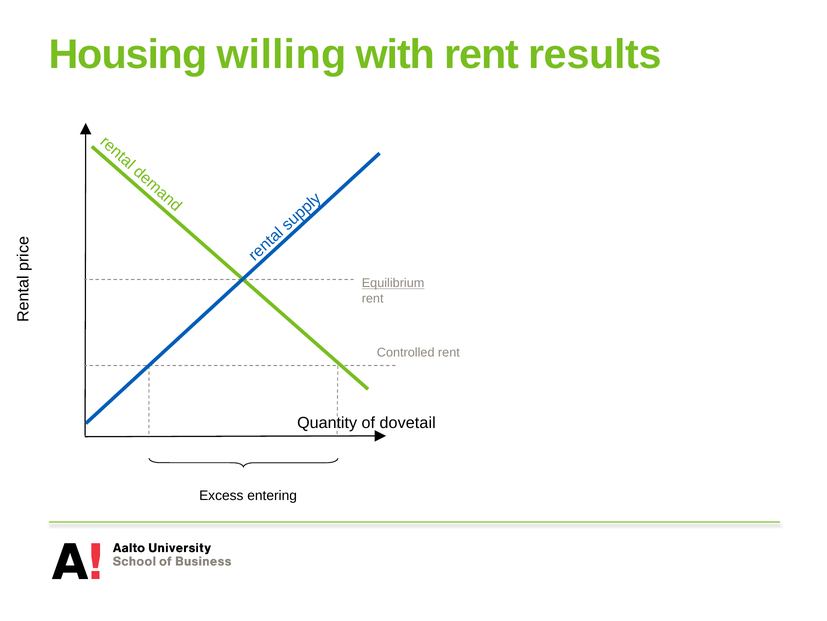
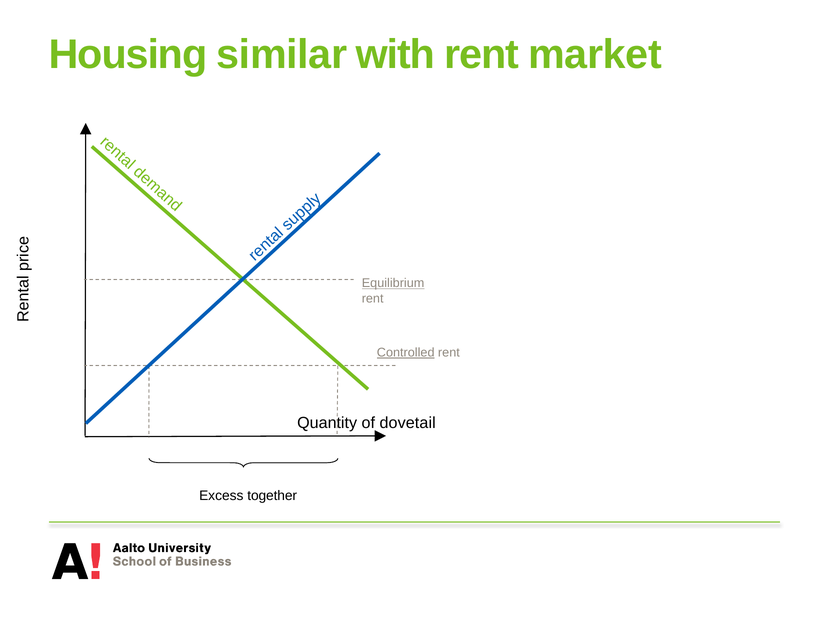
willing: willing -> similar (282, 55)
results: results -> market (595, 55)
Controlled underline: none -> present (406, 352)
entering: entering -> together (272, 495)
